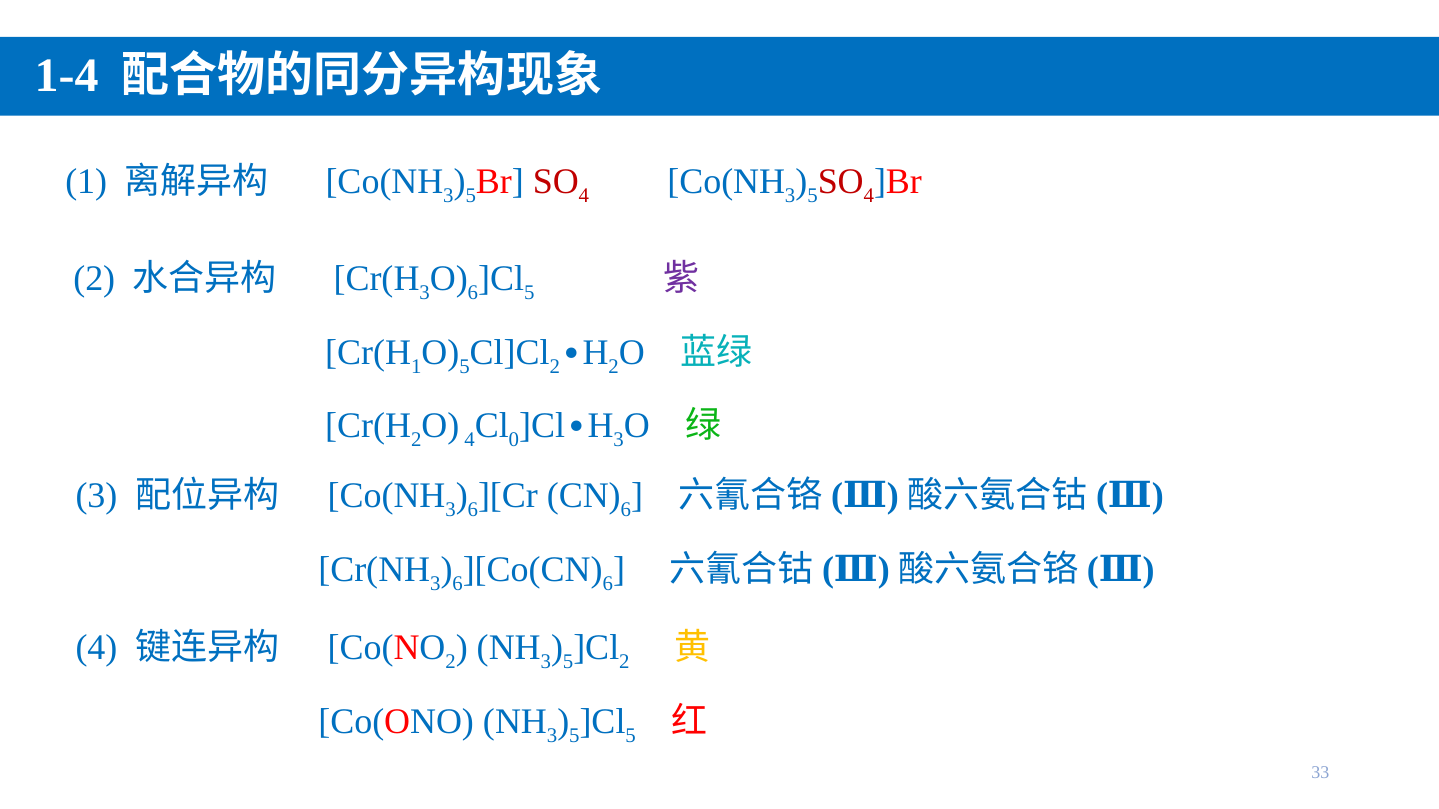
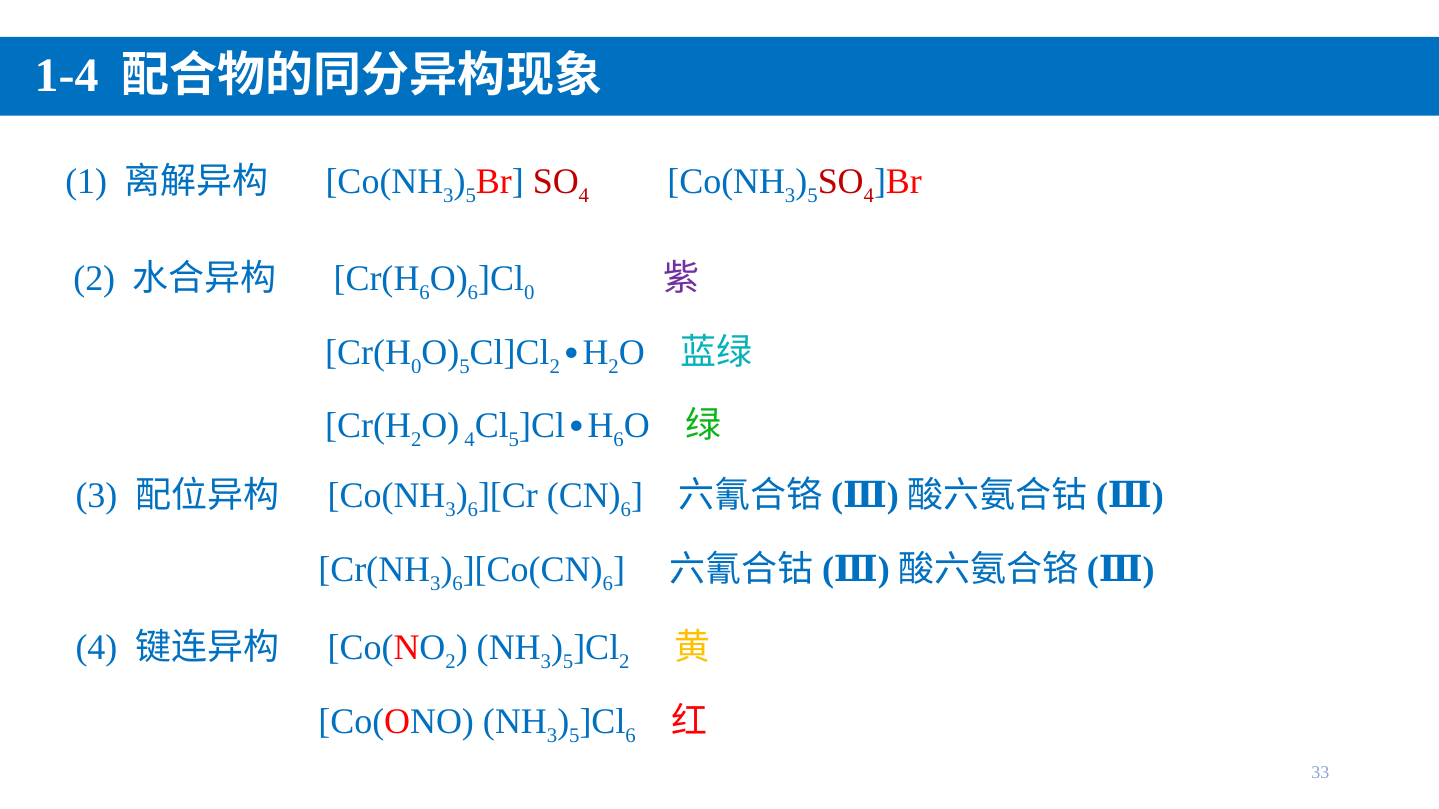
3: 3 -> 6 (425, 293)
5: 5 -> 0 (529, 293)
1: 1 -> 0 (416, 367)
0: 0 -> 5 (514, 440)
3: 3 -> 6 (619, 440)
5: 5 -> 6 (631, 736)
